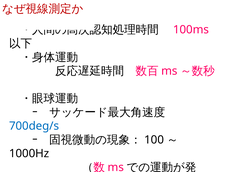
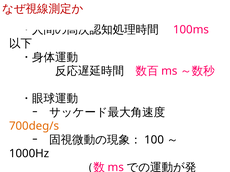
700deg/s colour: blue -> orange (34, 126)
